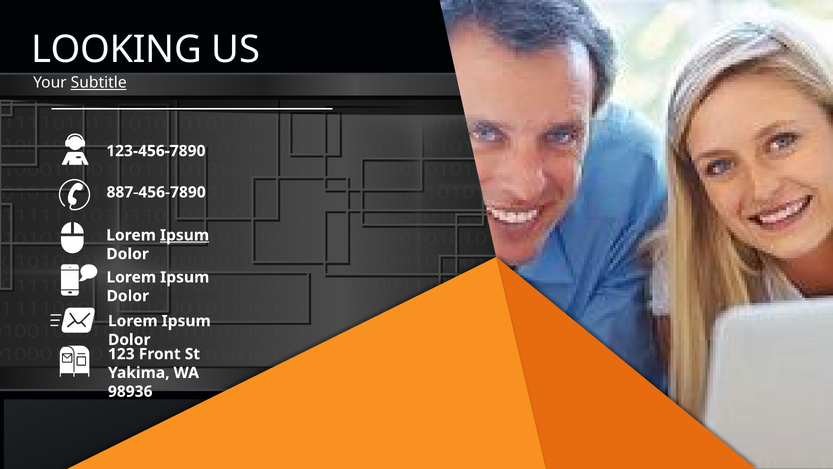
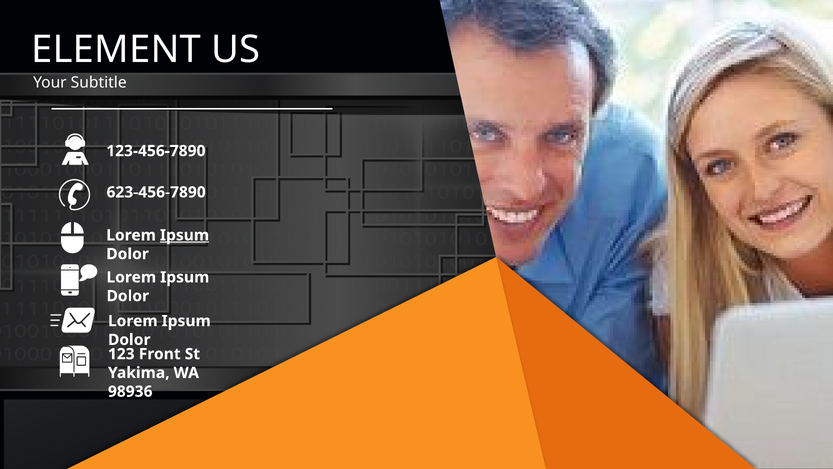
LOOKING: LOOKING -> ELEMENT (116, 49)
Subtitle underline: present -> none (99, 83)
887-456-7890: 887-456-7890 -> 623-456-7890 (156, 192)
